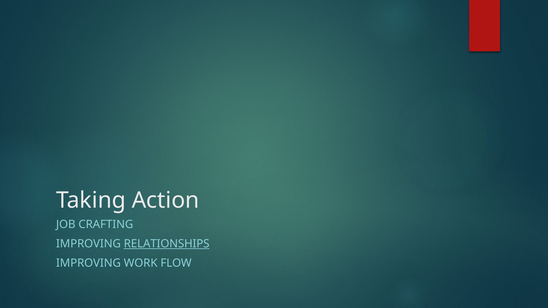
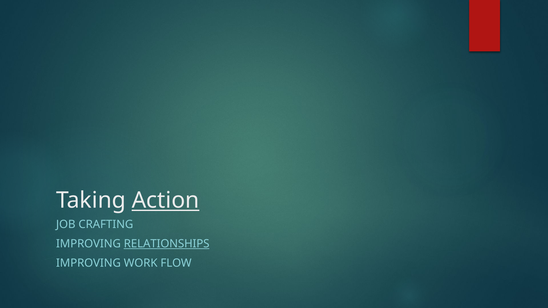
Action underline: none -> present (166, 201)
